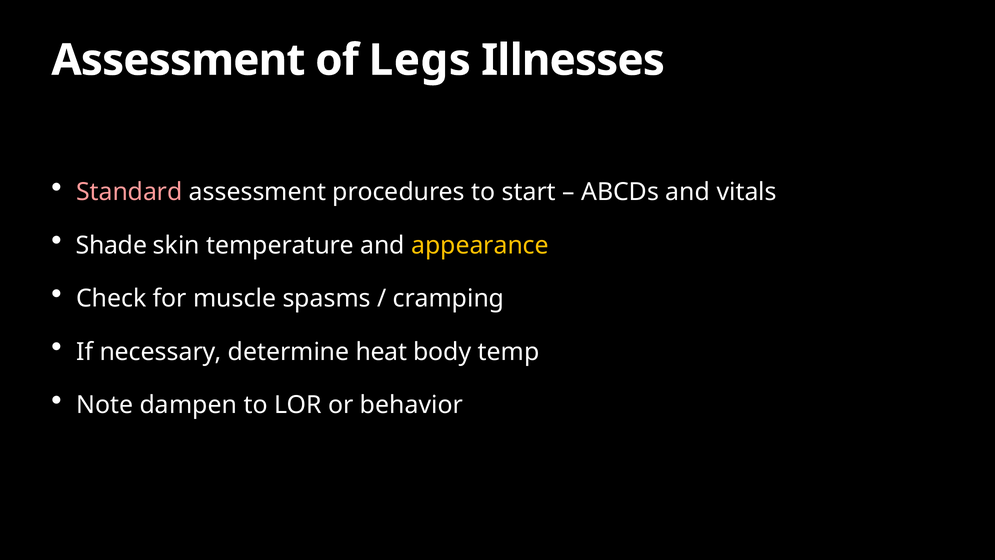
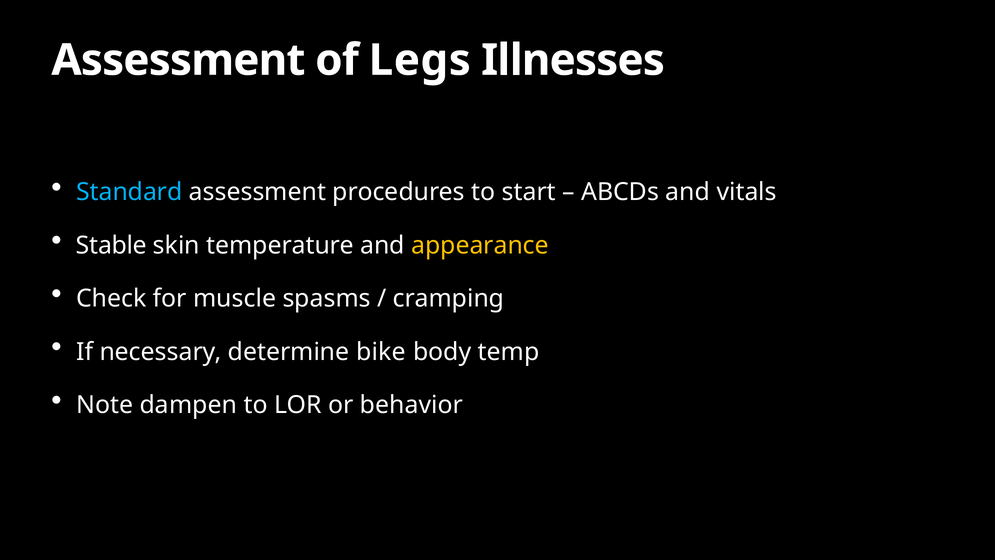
Standard colour: pink -> light blue (129, 192)
Shade: Shade -> Stable (111, 245)
heat: heat -> bike (381, 352)
